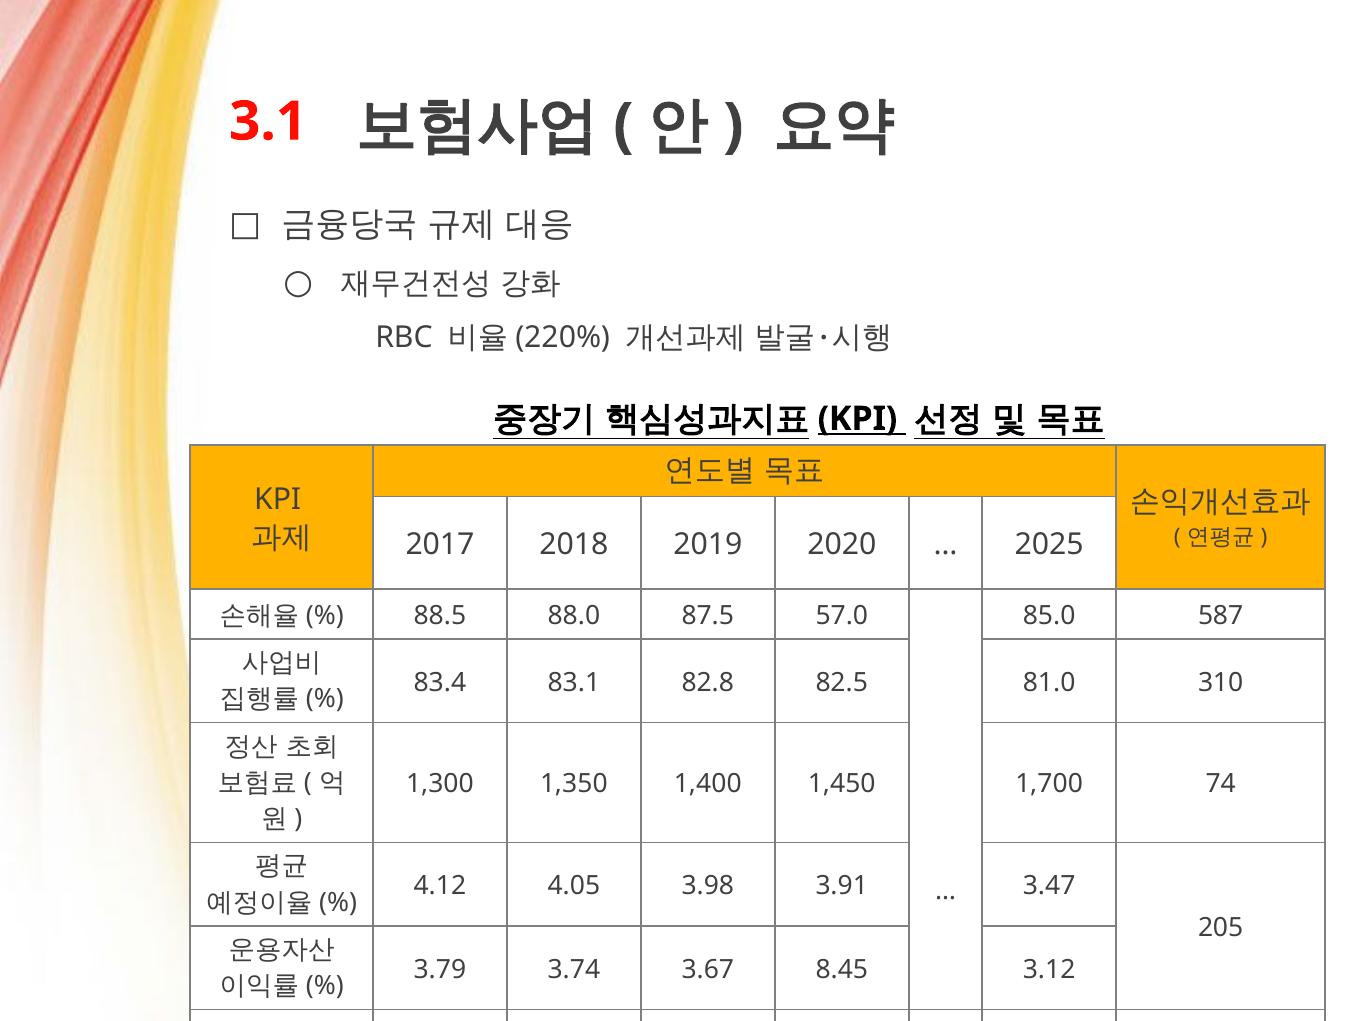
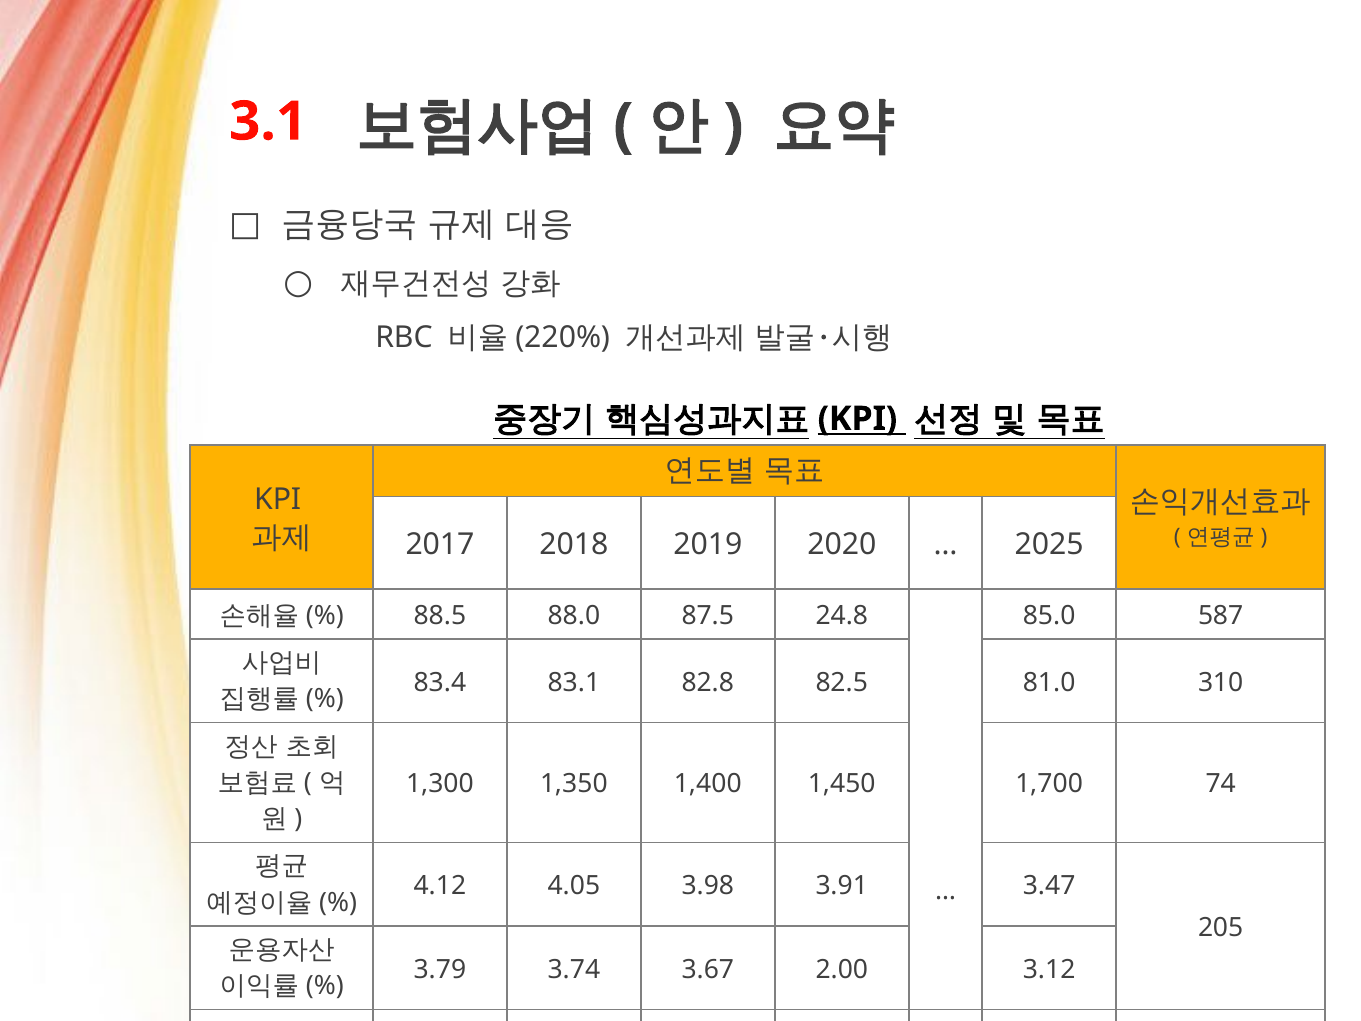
57.0: 57.0 -> 24.8 (842, 616)
8.45: 8.45 -> 2.00 (842, 969)
